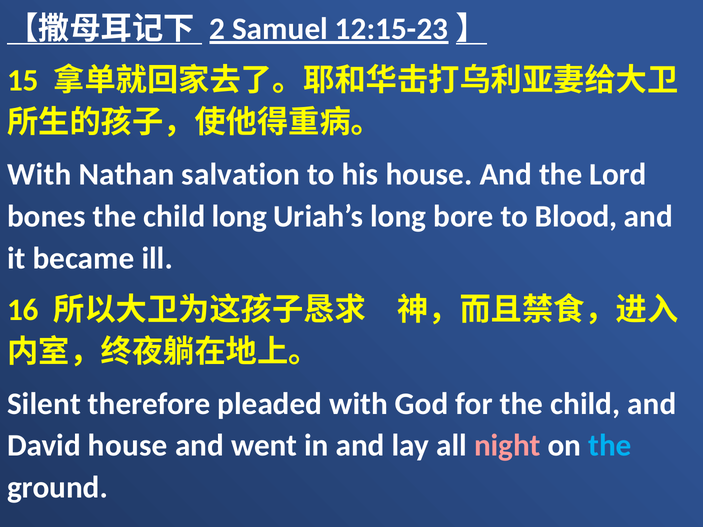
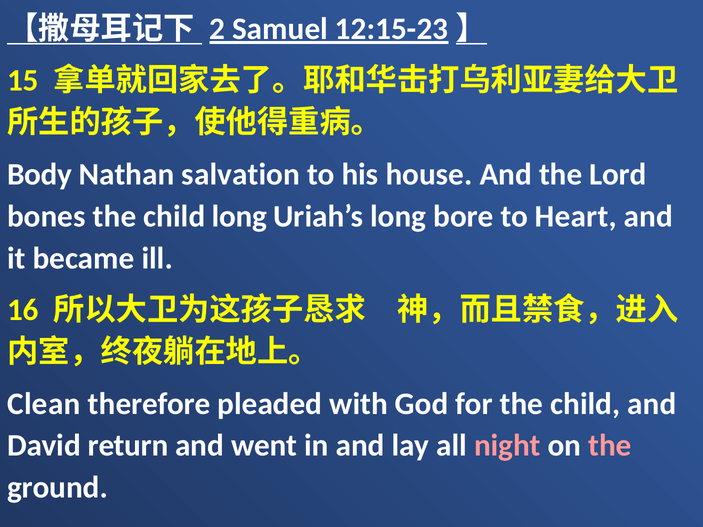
With: With -> Body (39, 174)
Blood: Blood -> Heart (576, 216)
Silent: Silent -> Clean (44, 404)
David house: house -> return (128, 446)
the colour: light blue -> pink (610, 446)
